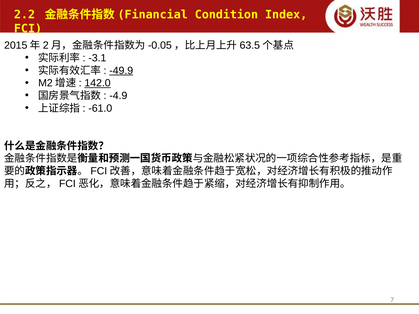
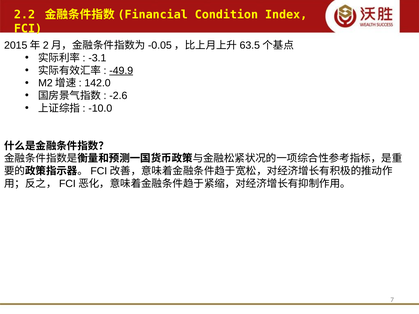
142.0 underline: present -> none (98, 83)
-4.9: -4.9 -> -2.6 (118, 96)
-61.0: -61.0 -> -10.0 (100, 108)
